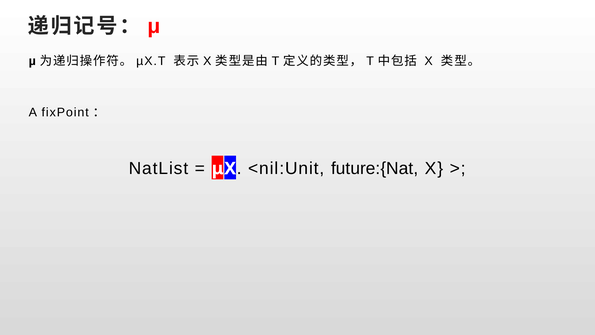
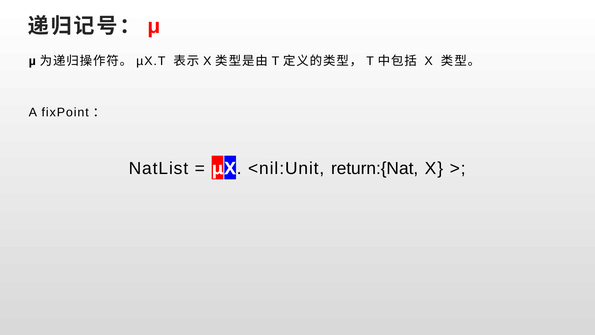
future:{Nat: future:{Nat -> return:{Nat (375, 168)
